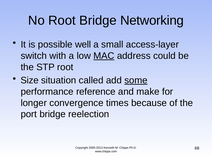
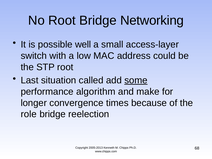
MAC underline: present -> none (104, 56)
Size: Size -> Last (30, 80)
reference: reference -> algorithm (96, 92)
port: port -> role (29, 114)
